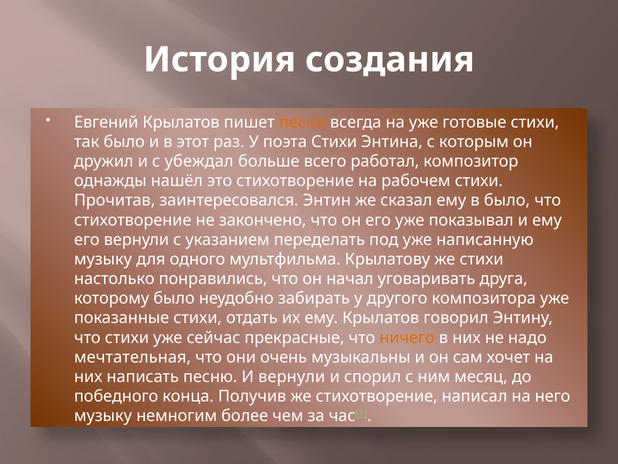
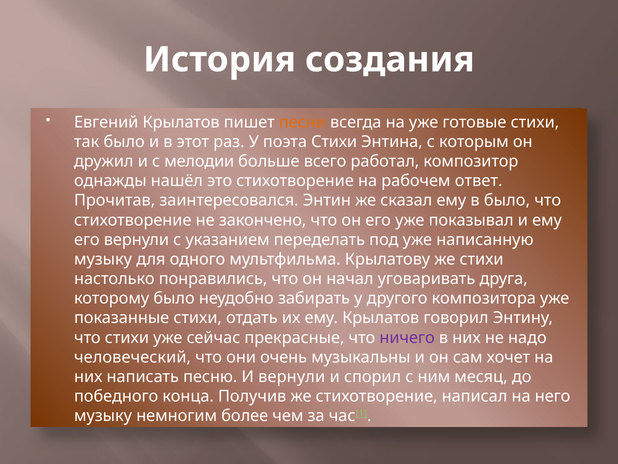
убеждал: убеждал -> мелодии (199, 161)
рабочем стихи: стихи -> ответ (479, 181)
ничего colour: orange -> purple (407, 337)
мечтательная: мечтательная -> человеческий (133, 357)
